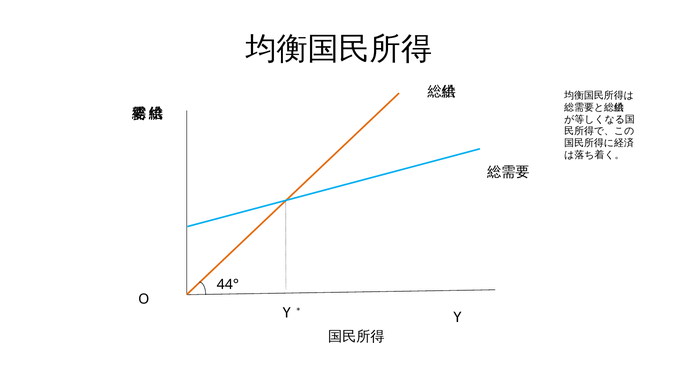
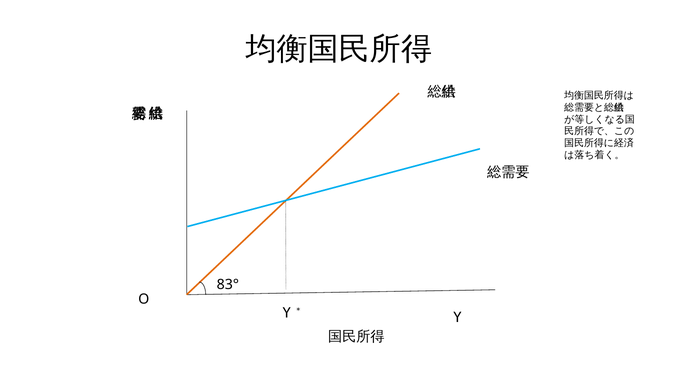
44°: 44° -> 83° (228, 285)
